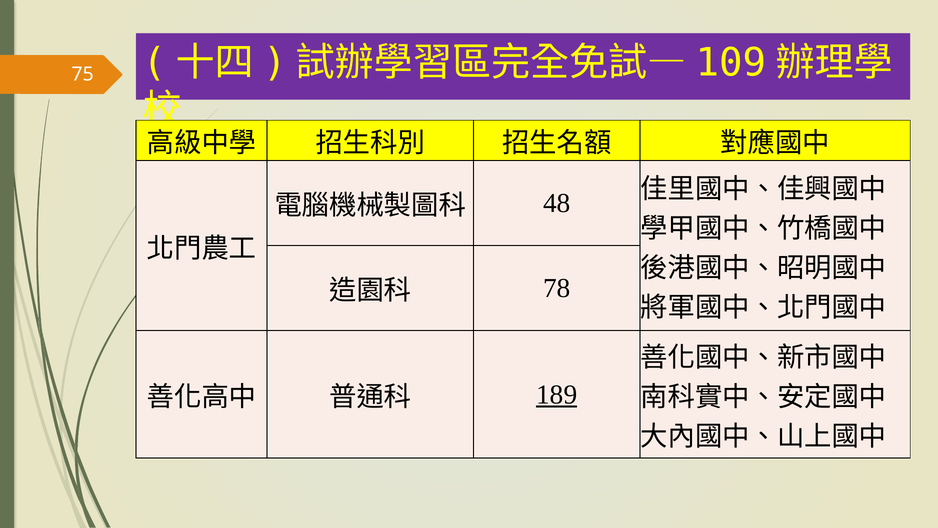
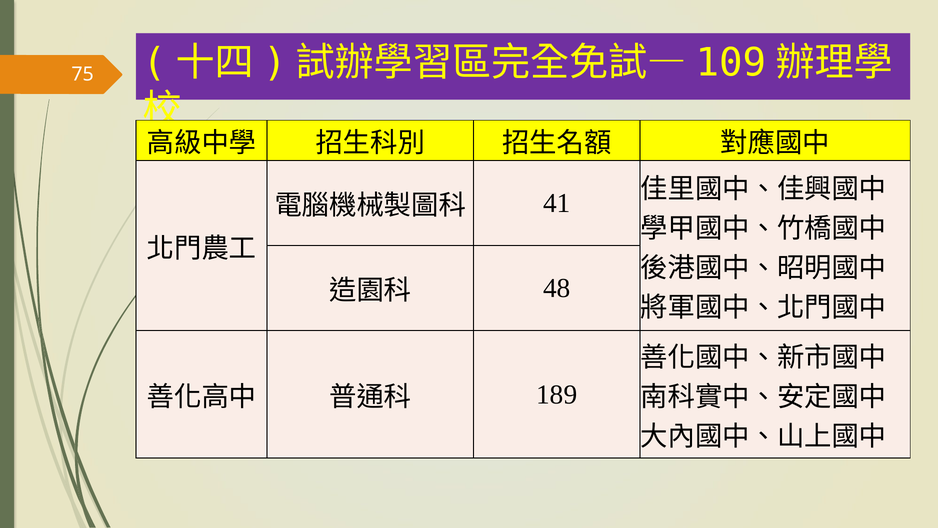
48: 48 -> 41 (557, 203)
78: 78 -> 48 (557, 288)
189 underline: present -> none (557, 394)
